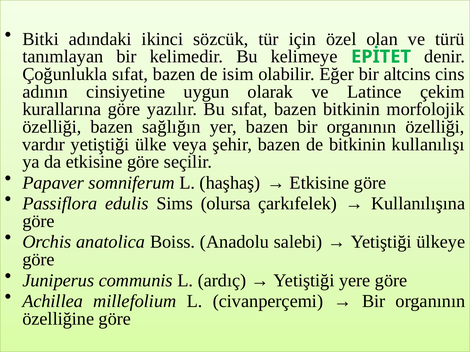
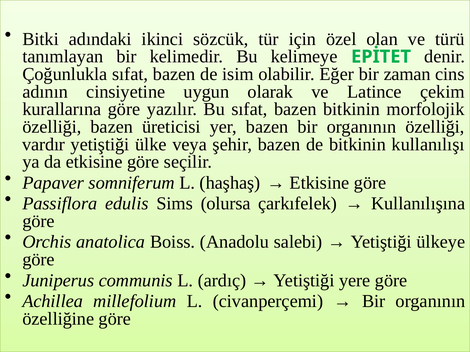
altcins: altcins -> zaman (407, 74)
sağlığın: sağlığın -> üreticisi (171, 127)
